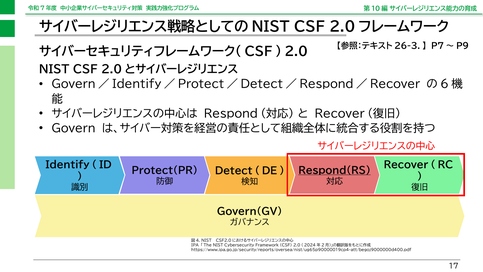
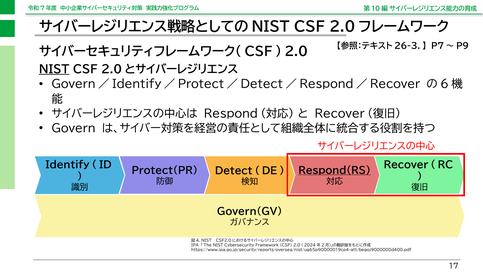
NIST underline: none -> present (54, 69)
